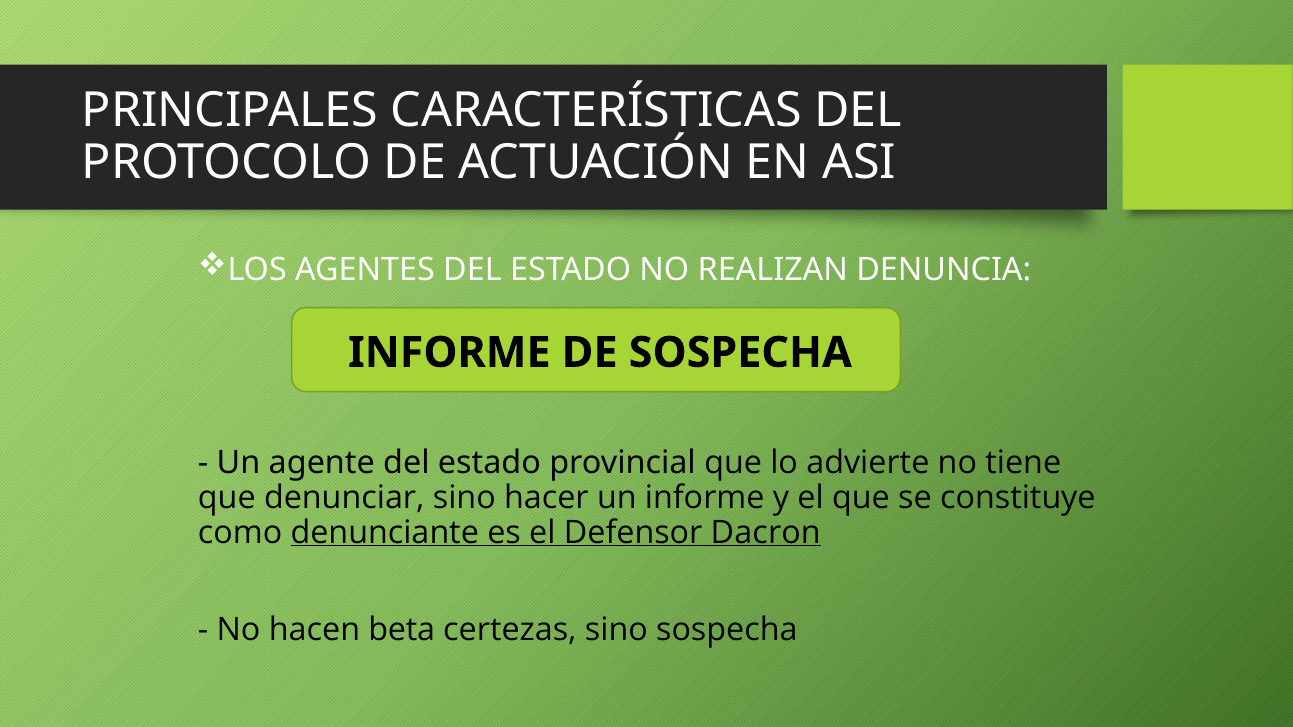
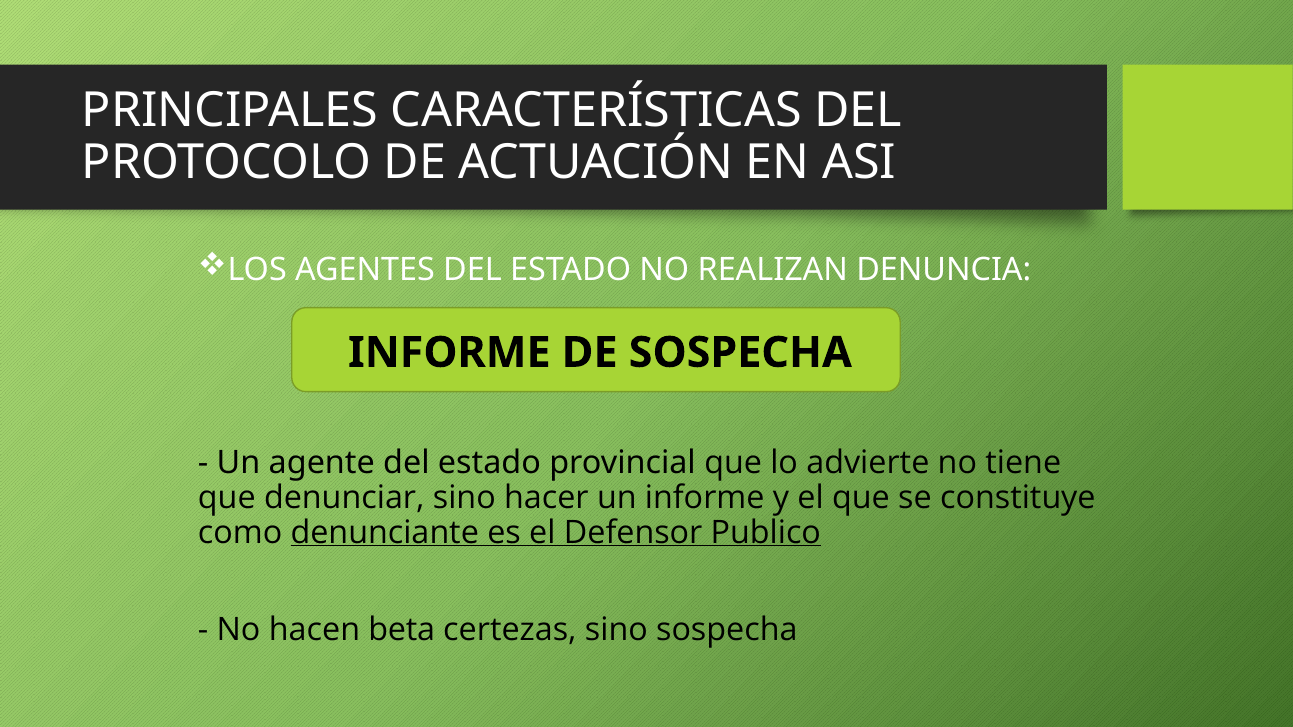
Dacron: Dacron -> Publico (766, 533)
